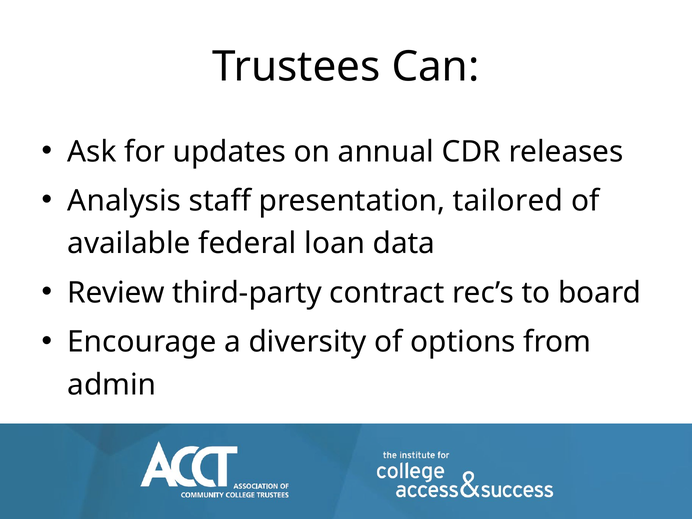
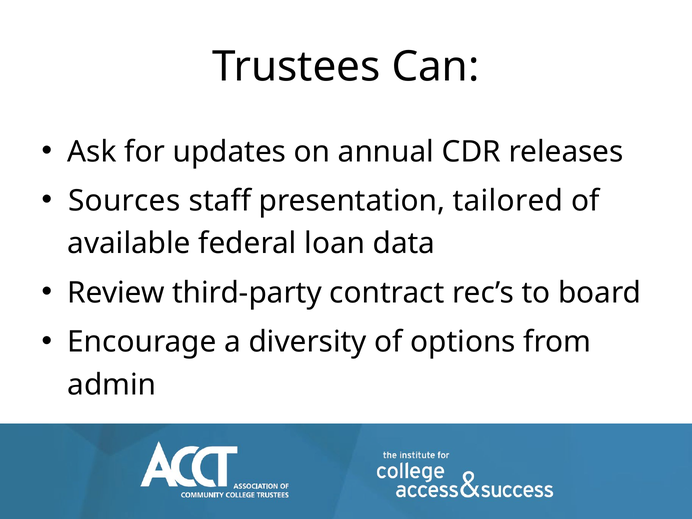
Analysis: Analysis -> Sources (124, 201)
